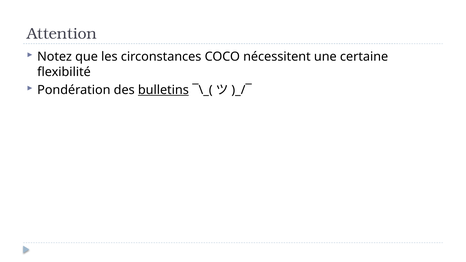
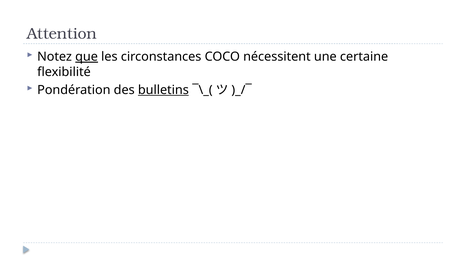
que underline: none -> present (87, 57)
